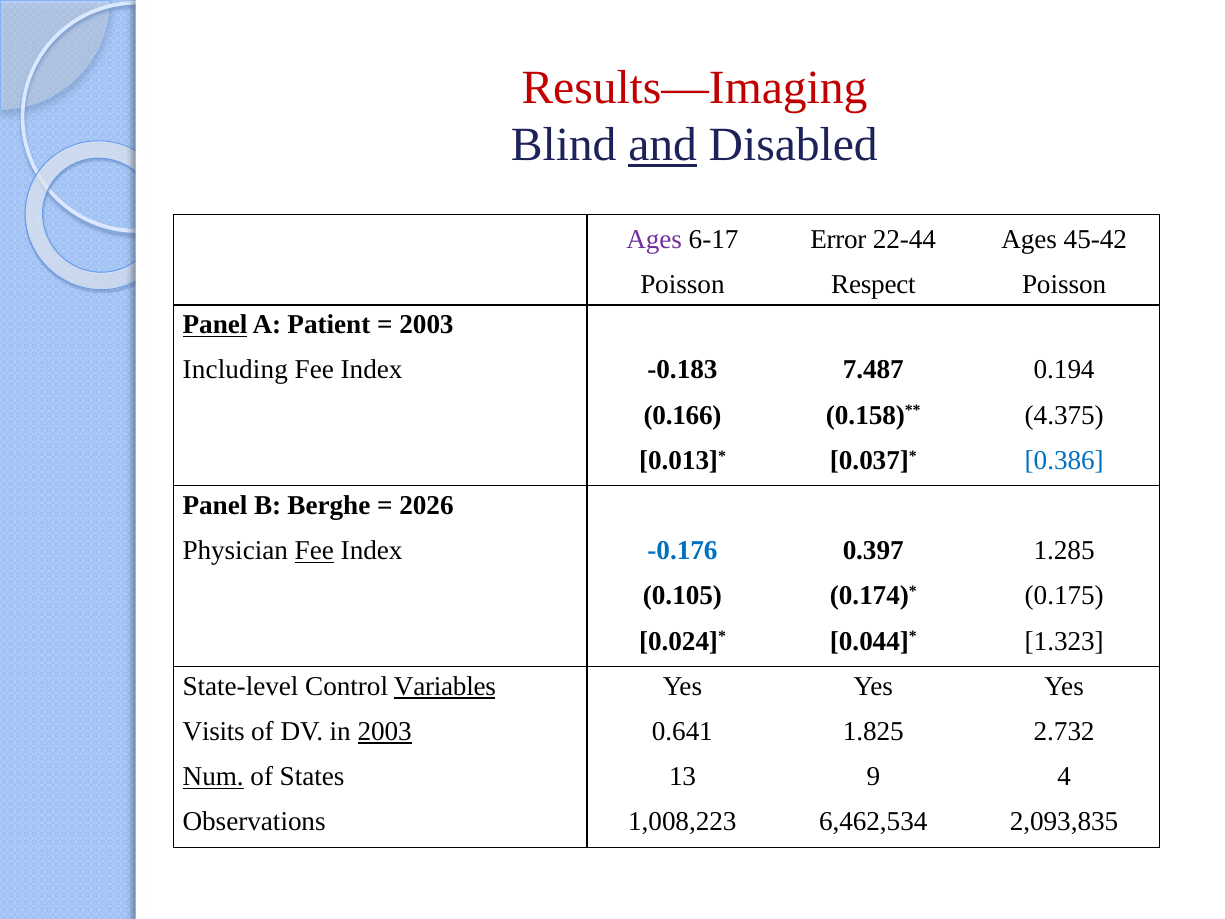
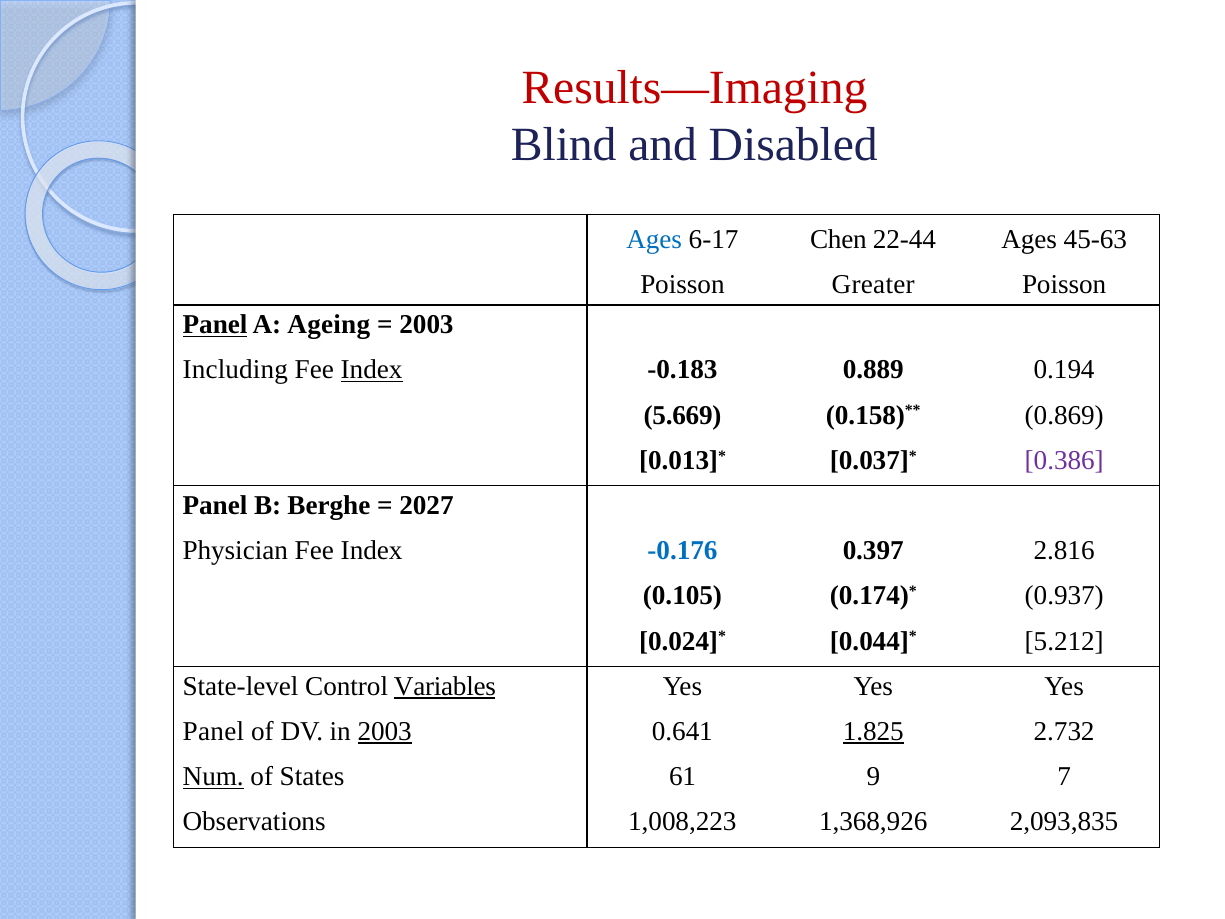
and underline: present -> none (663, 145)
Ages colour: purple -> blue (654, 239)
Error: Error -> Chen (838, 239)
45-42: 45-42 -> 45-63 (1095, 239)
Respect: Respect -> Greater (873, 285)
Patient: Patient -> Ageing (329, 325)
Index underline: none -> present (372, 370)
7.487: 7.487 -> 0.889 (873, 370)
0.166: 0.166 -> 5.669 (683, 415)
4.375: 4.375 -> 0.869 (1064, 415)
0.386 colour: blue -> purple (1064, 460)
2026: 2026 -> 2027 (427, 505)
Fee underline: present -> none (314, 551)
1.285: 1.285 -> 2.816 (1064, 551)
0.175: 0.175 -> 0.937 (1064, 596)
1.323: 1.323 -> 5.212 (1064, 641)
Visits: Visits -> Panel (213, 731)
1.825 underline: none -> present (873, 731)
13: 13 -> 61 (683, 777)
4: 4 -> 7 (1064, 777)
6,462,534: 6,462,534 -> 1,368,926 (873, 822)
